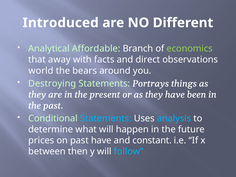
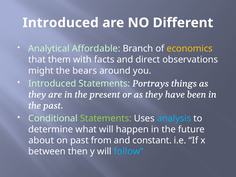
economics colour: light green -> yellow (190, 49)
away: away -> them (59, 60)
world: world -> might (41, 71)
Destroying: Destroying -> Introduced (52, 84)
Statements colour: light blue -> light green (106, 118)
prices: prices -> about (41, 140)
past have: have -> from (101, 140)
